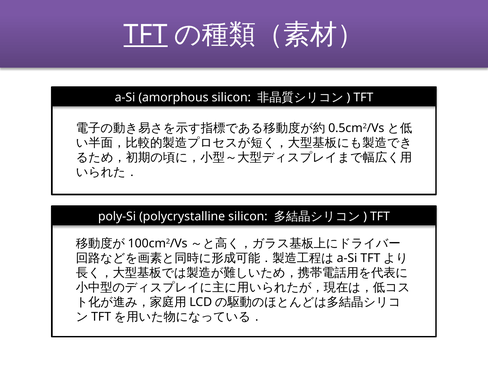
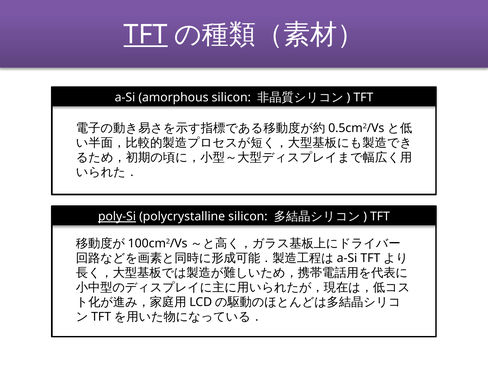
poly-Si underline: none -> present (117, 217)
